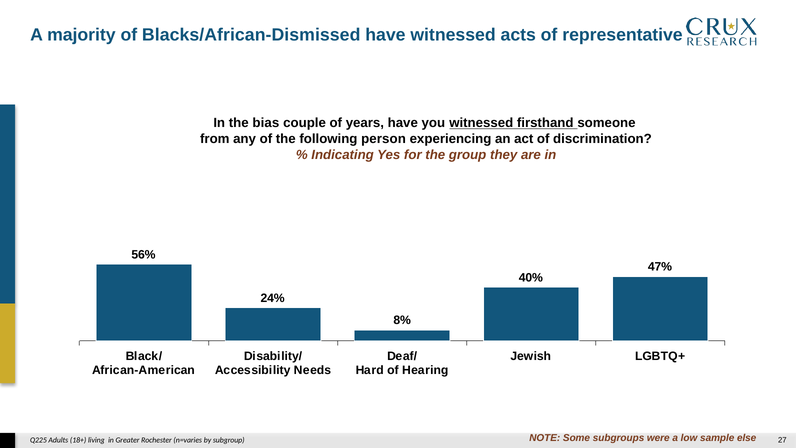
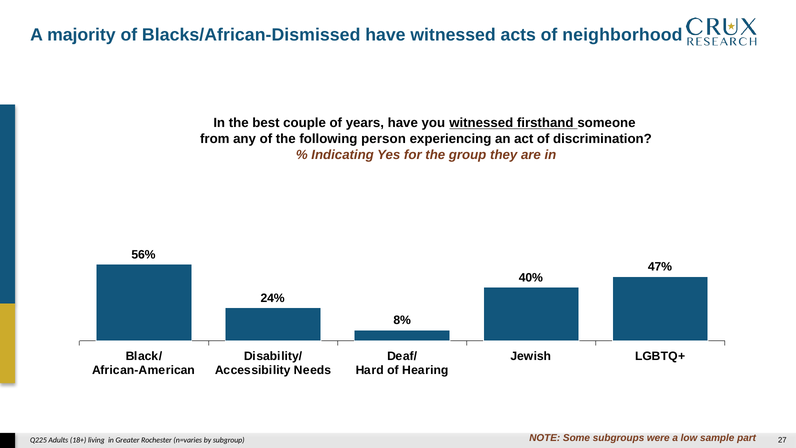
representative: representative -> neighborhood (622, 35)
bias: bias -> best (266, 123)
else: else -> part (747, 438)
